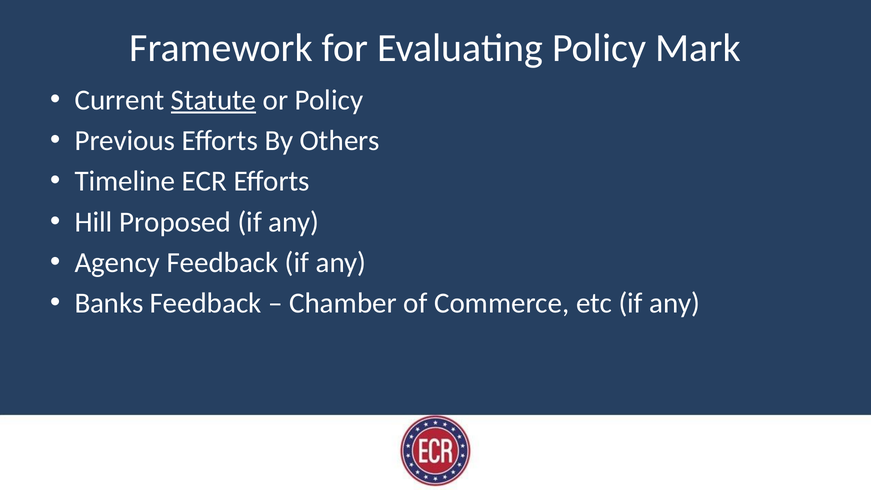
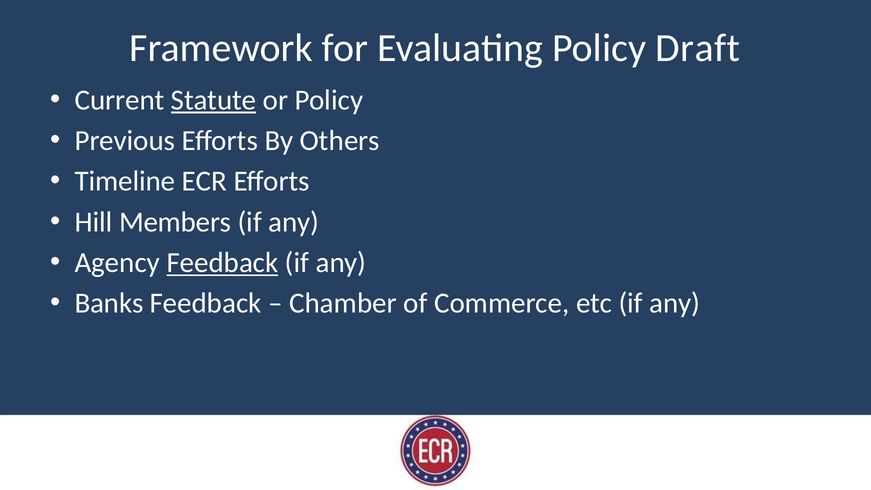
Mark: Mark -> Draft (698, 48)
Proposed: Proposed -> Members (175, 222)
Feedback underline: none -> present (222, 263)
